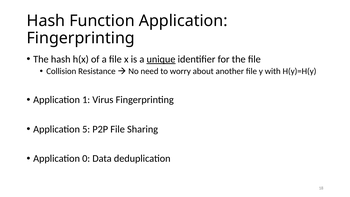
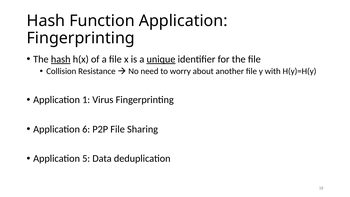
hash underline: none -> present (61, 59)
5: 5 -> 6 (86, 129)
0: 0 -> 5 (86, 158)
